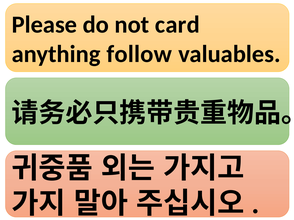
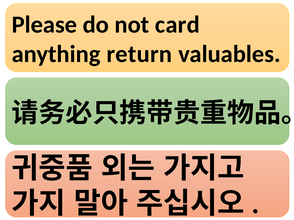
follow: follow -> return (139, 54)
